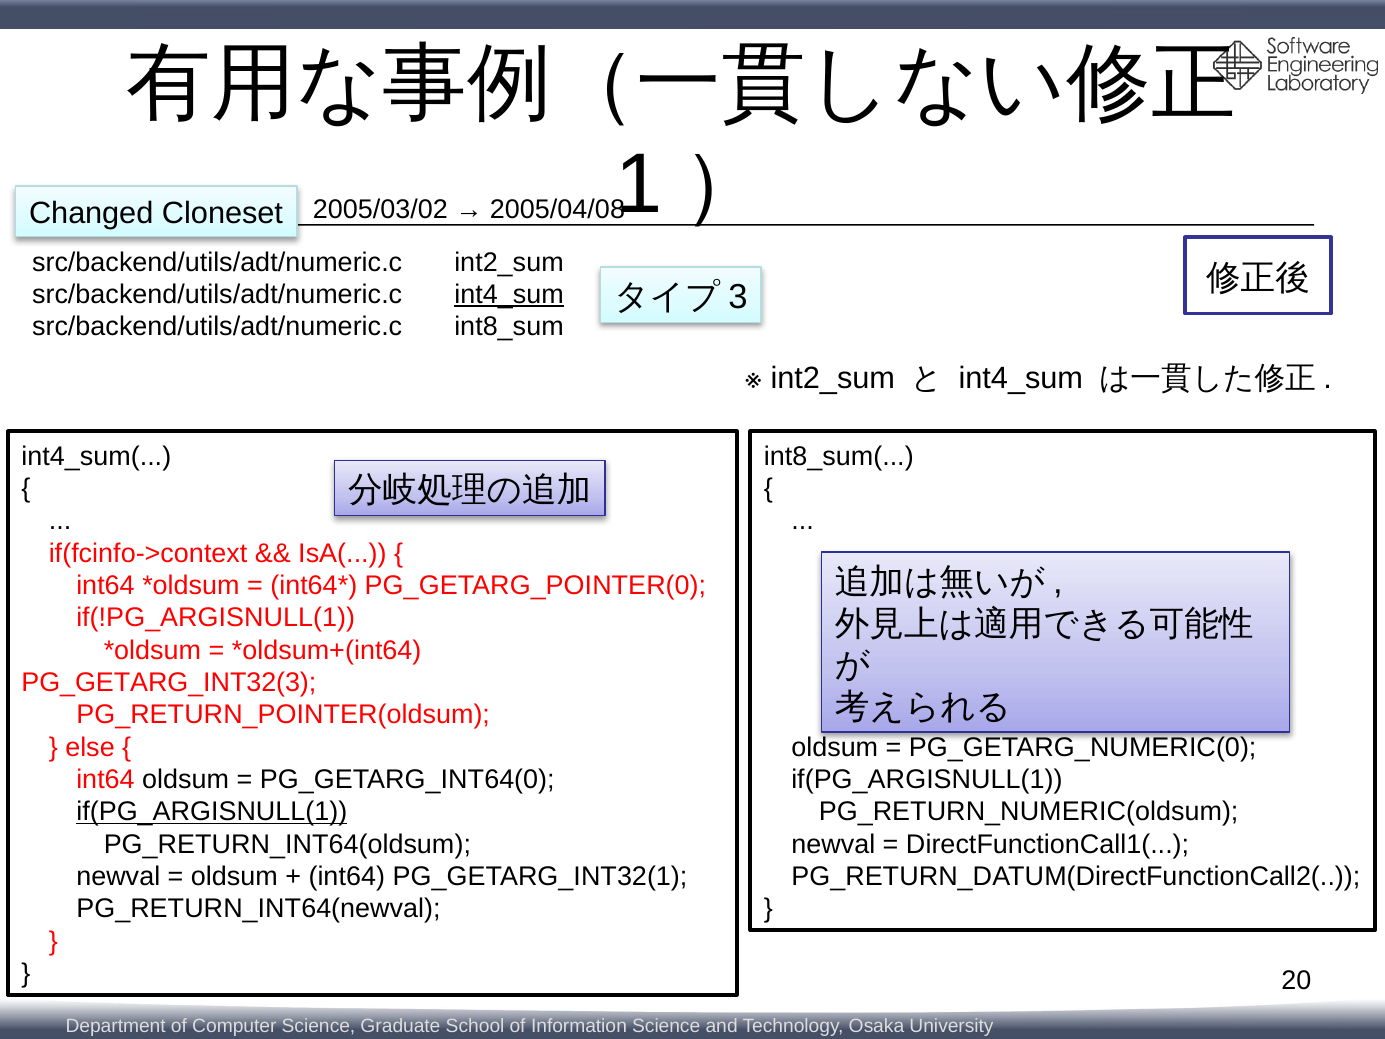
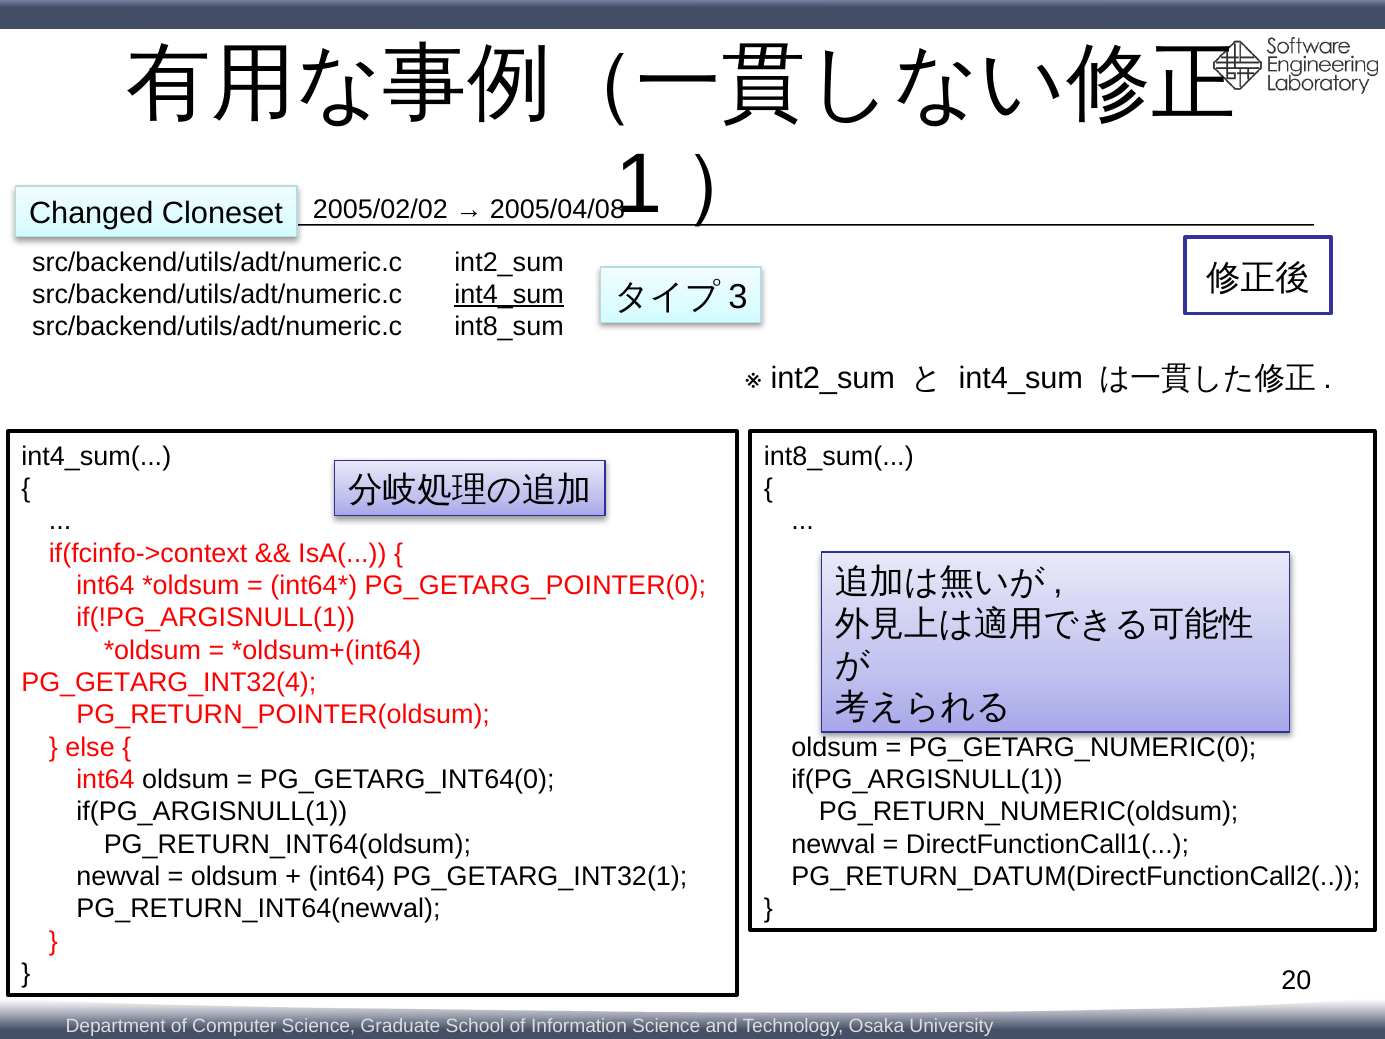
2005/03/02: 2005/03/02 -> 2005/02/02 (380, 209)
PG_GETARG_INT32(3: PG_GETARG_INT32(3 -> PG_GETARG_INT32(4 (169, 683)
if(PG_ARGISNULL(1 underline: present -> none (212, 812)
